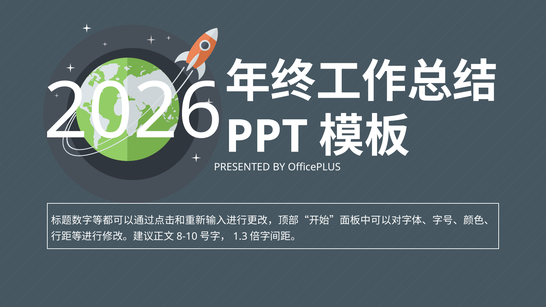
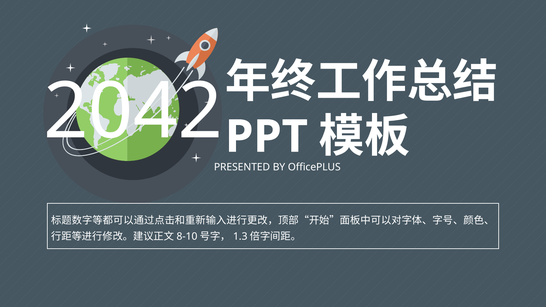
2026: 2026 -> 2042 (133, 112)
